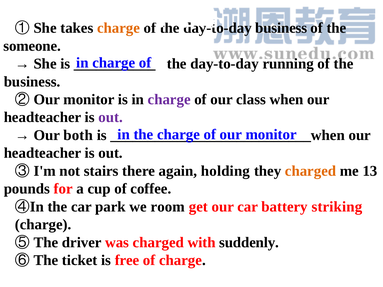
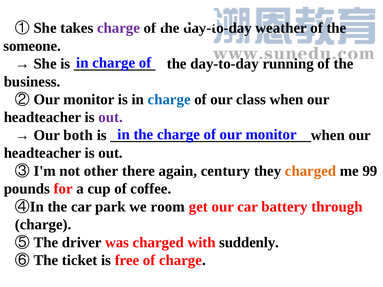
charge colour: orange -> purple (118, 28)
business: business -> weather (281, 28)
charge colour: purple -> blue (169, 100)
stairs: stairs -> other (101, 171)
holding: holding -> century (225, 171)
13: 13 -> 99 (370, 171)
striking: striking -> through (337, 207)
